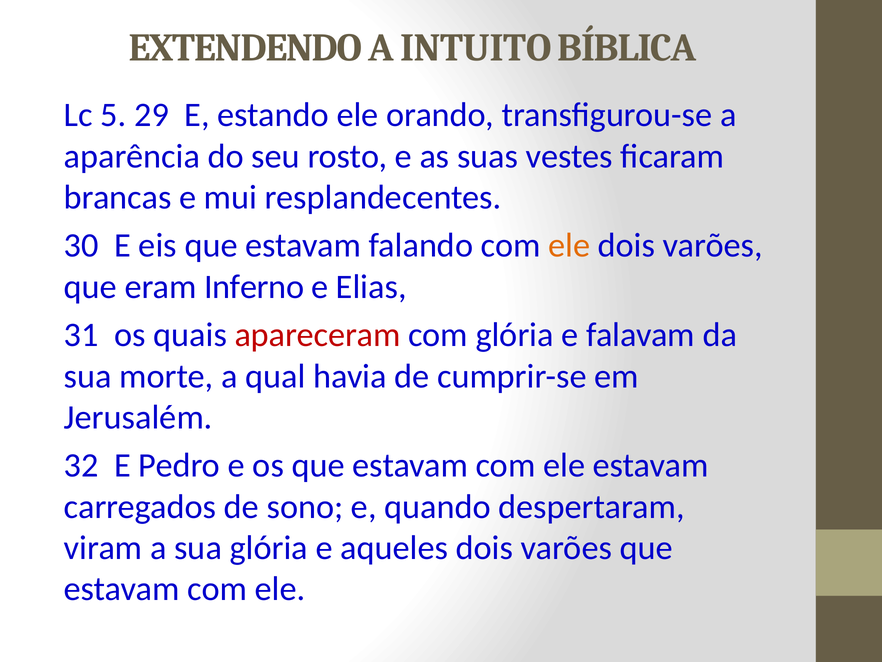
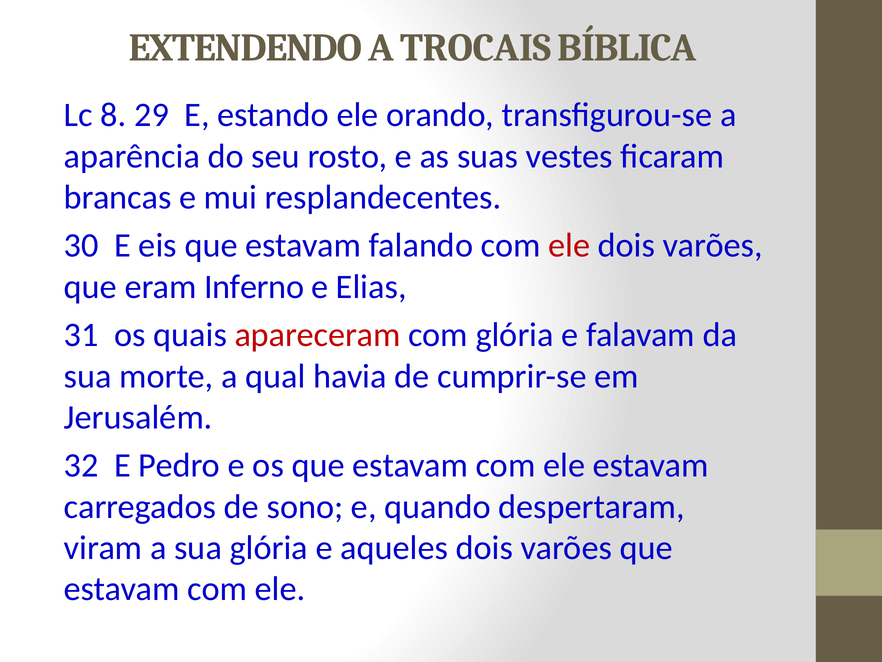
INTUITO: INTUITO -> TROCAIS (476, 48)
5: 5 -> 8 (114, 115)
ele colour: orange -> red (569, 245)
